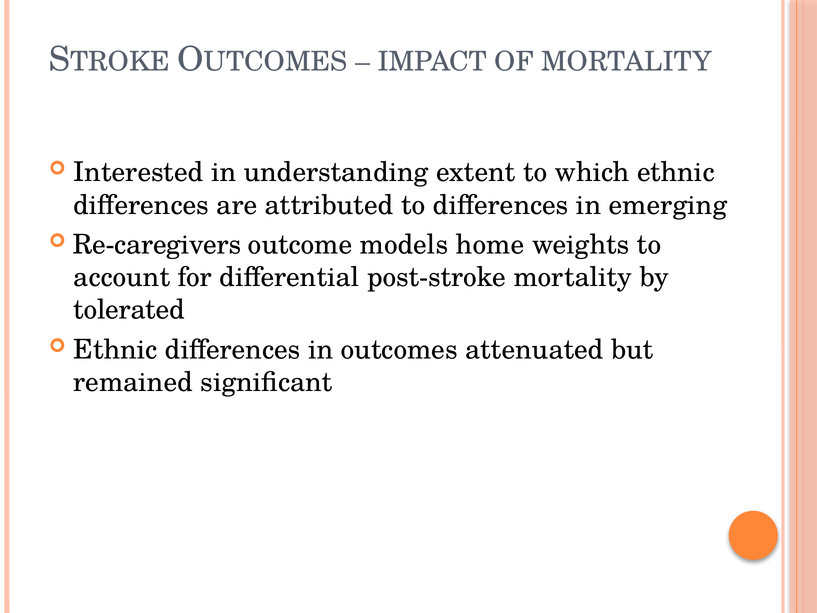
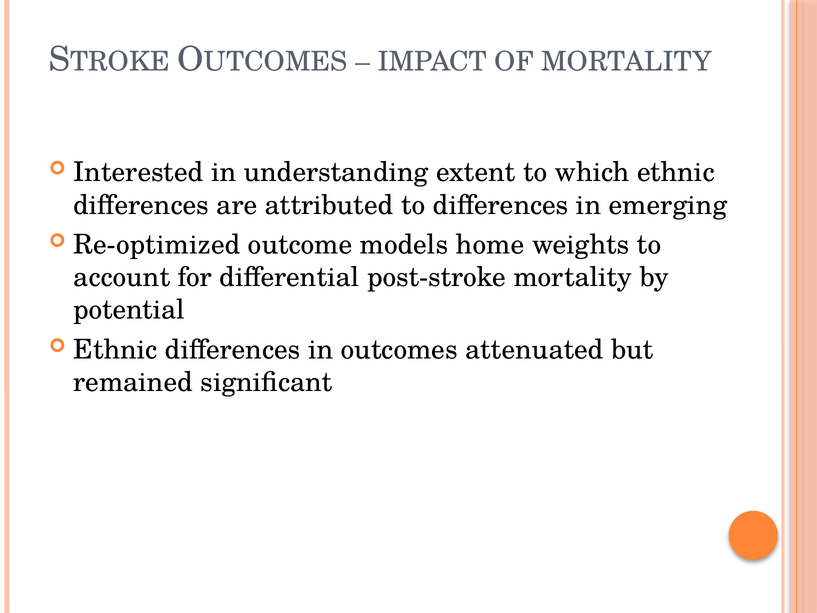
Re-caregivers: Re-caregivers -> Re-optimized (157, 245)
tolerated: tolerated -> potential (129, 310)
